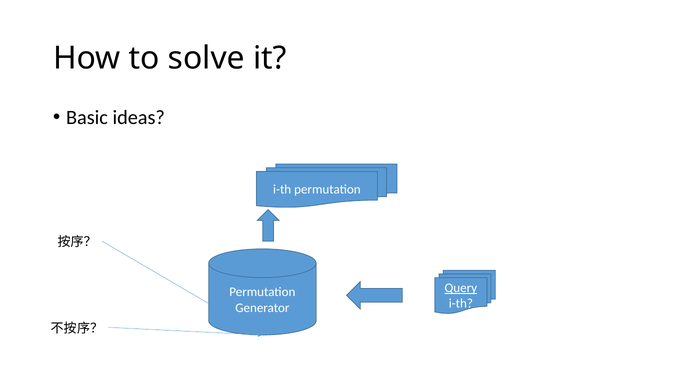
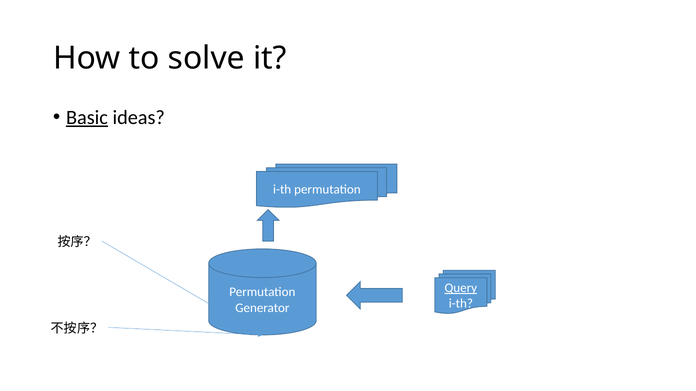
Basic underline: none -> present (87, 118)
